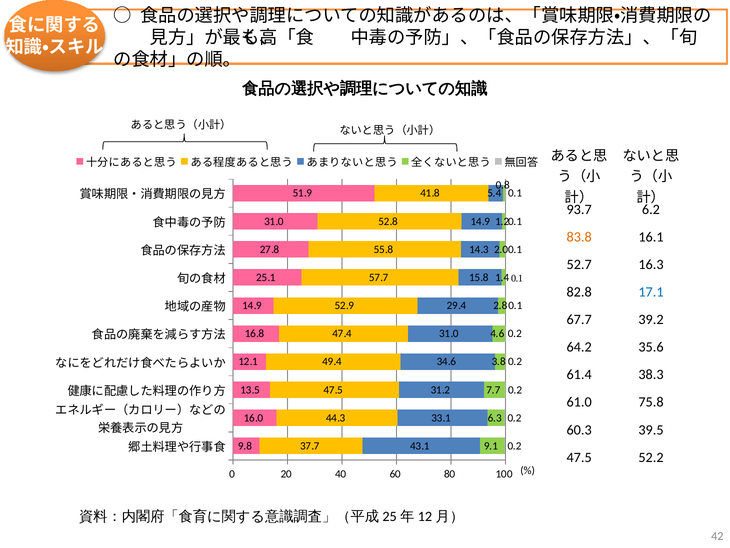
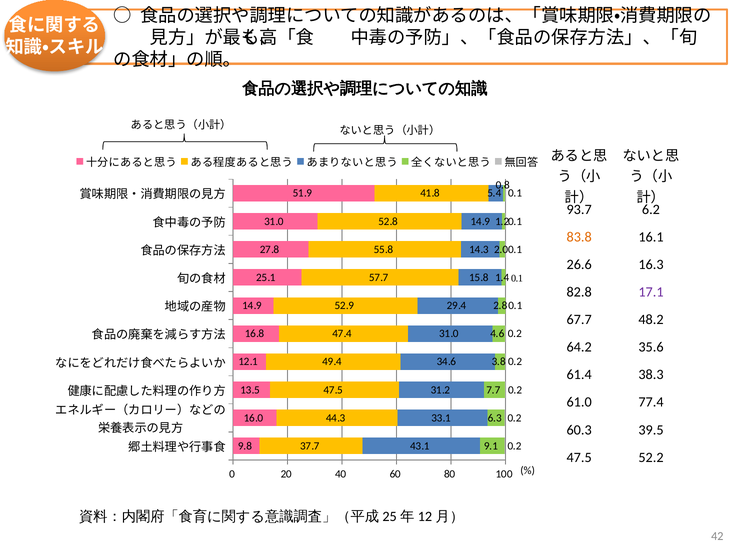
52.7: 52.7 -> 26.6 (579, 264)
17.1 colour: blue -> purple (651, 292)
39.2: 39.2 -> 48.2 (651, 319)
75.8: 75.8 -> 77.4 (651, 402)
